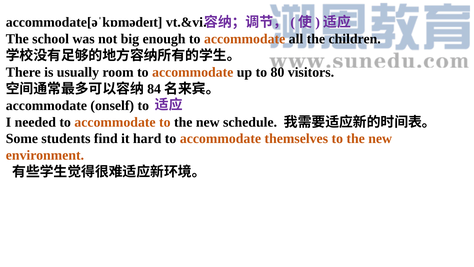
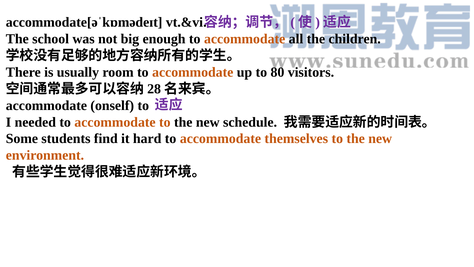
84: 84 -> 28 (154, 89)
